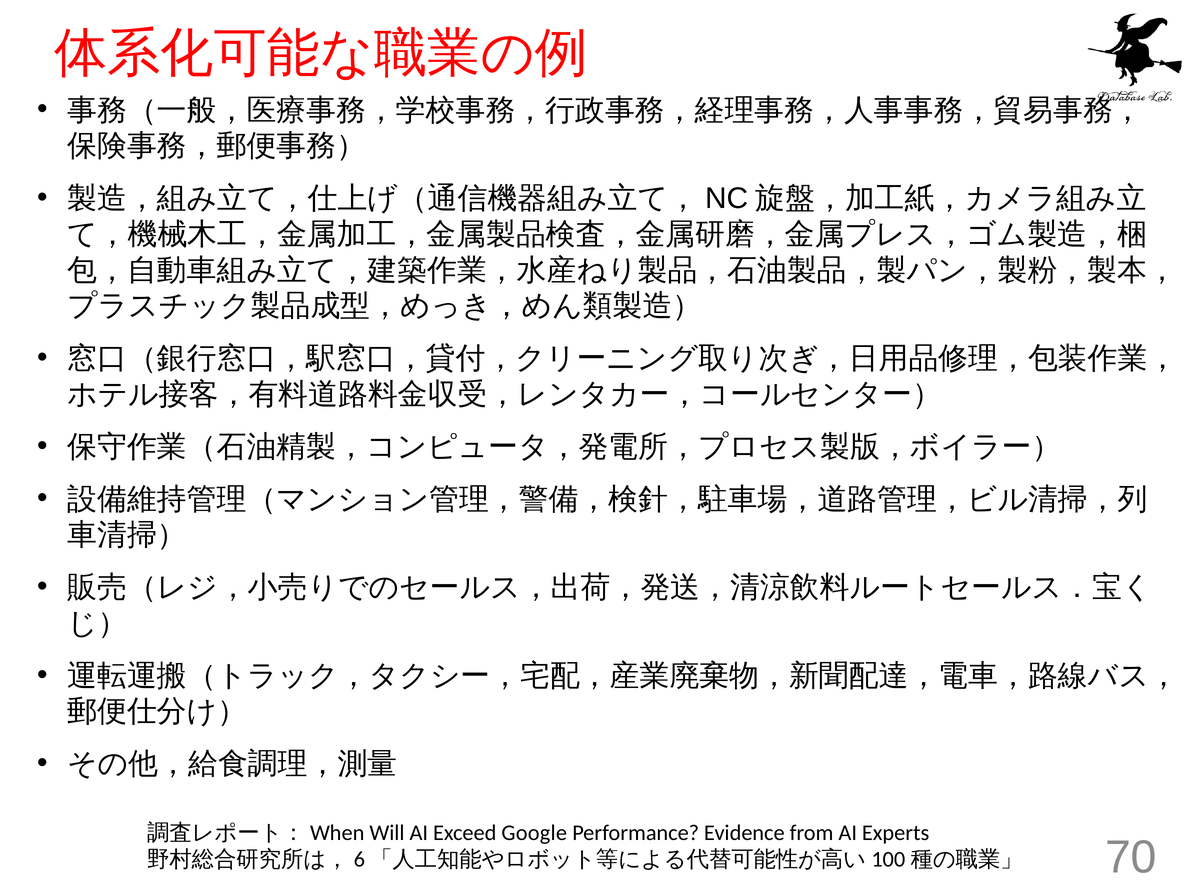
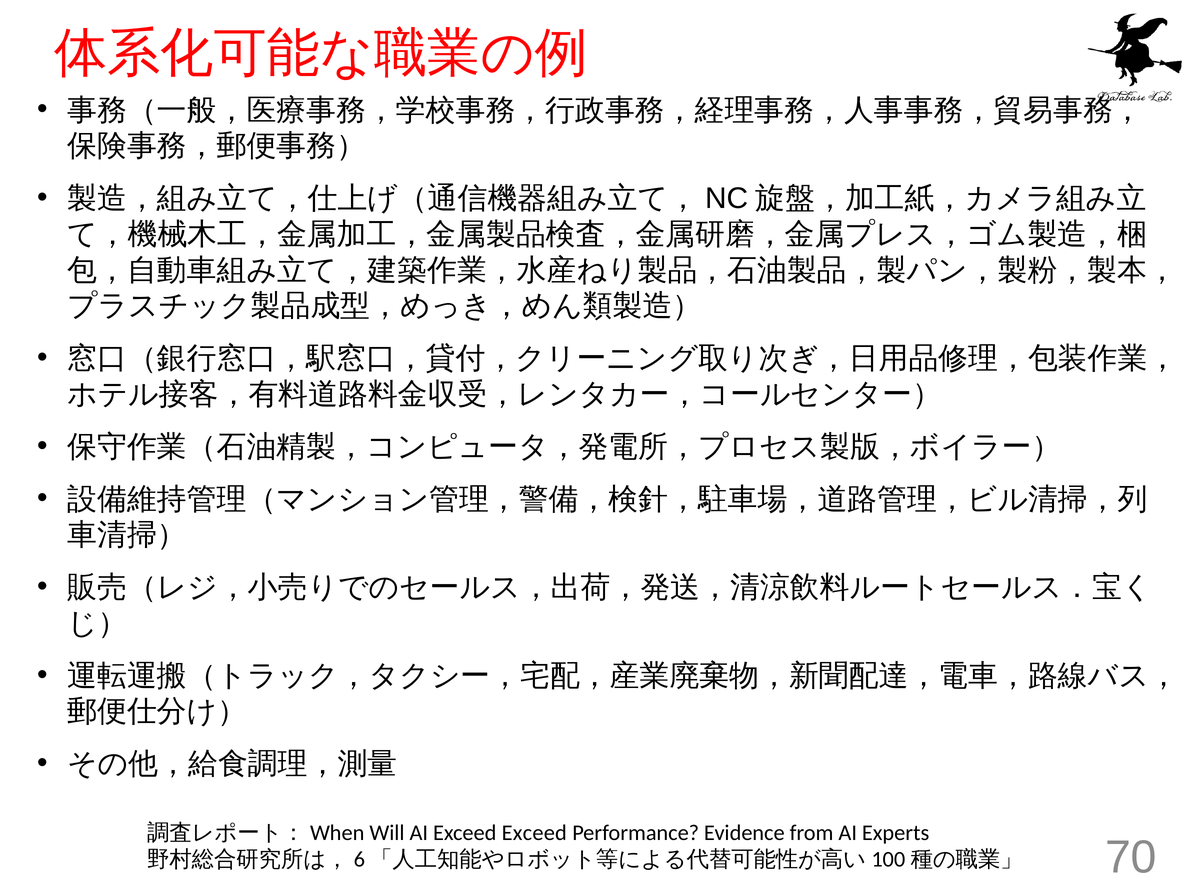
Exceed Google: Google -> Exceed (534, 833)
